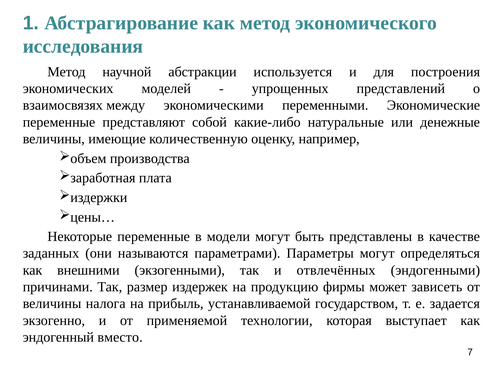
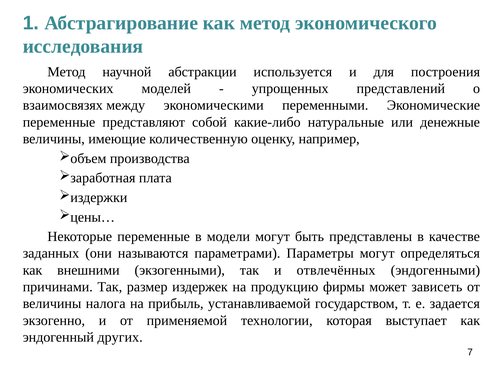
вместо: вместо -> других (120, 337)
